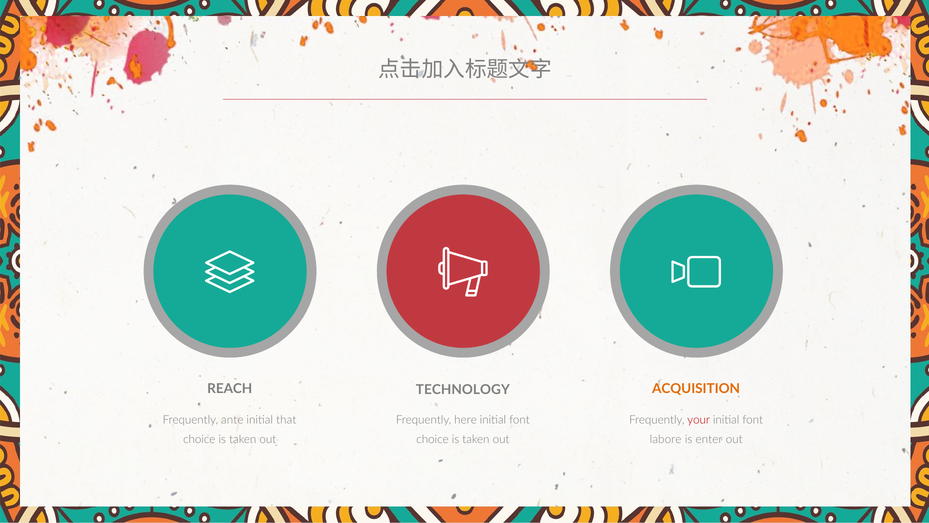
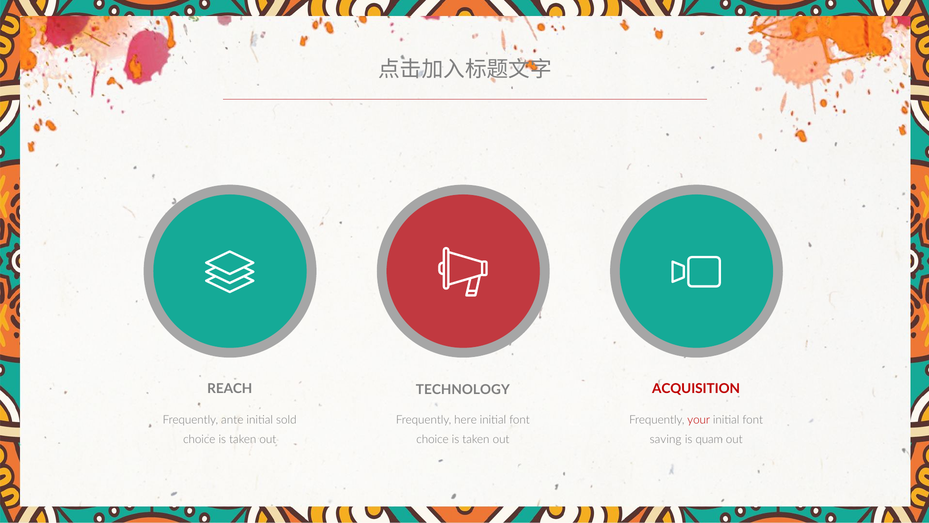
ACQUISITION colour: orange -> red (696, 388)
that: that -> sold (286, 420)
labore: labore -> saving (666, 439)
enter: enter -> quam (709, 439)
